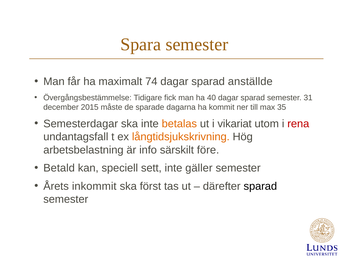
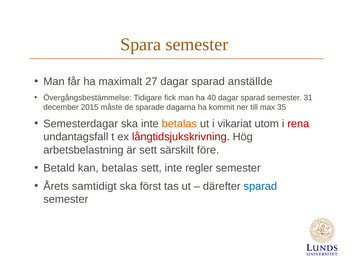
74: 74 -> 27 (151, 82)
långtidsjukskrivning colour: orange -> red (181, 137)
är info: info -> sett (148, 150)
kan speciell: speciell -> betalas (120, 168)
gäller: gäller -> regler (199, 168)
inkommit: inkommit -> samtidigt (94, 186)
sparad colour: black -> blue (260, 186)
